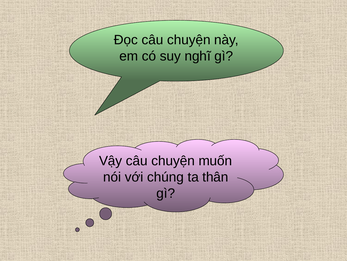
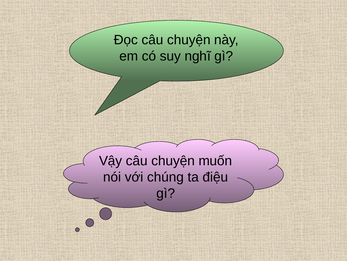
thân: thân -> điệu (215, 177)
